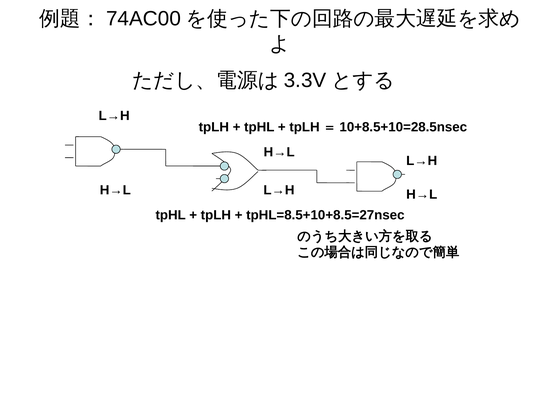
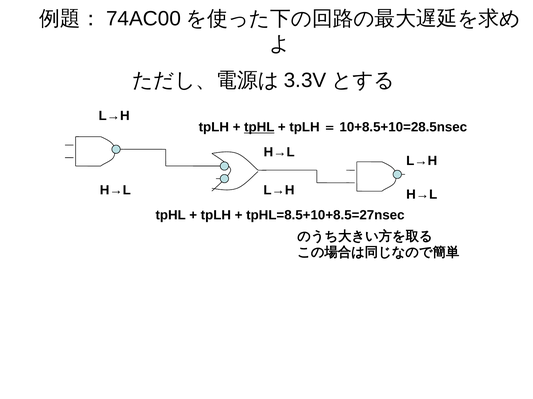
tpHL underline: none -> present (259, 127)
